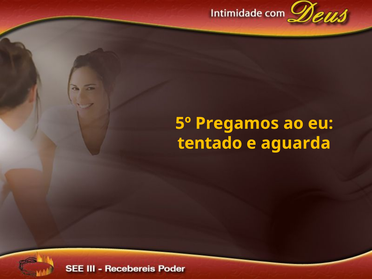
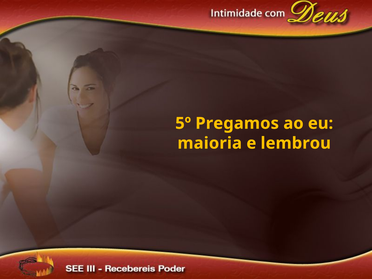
tentado: tentado -> maioria (210, 143)
aguarda: aguarda -> lembrou (296, 143)
